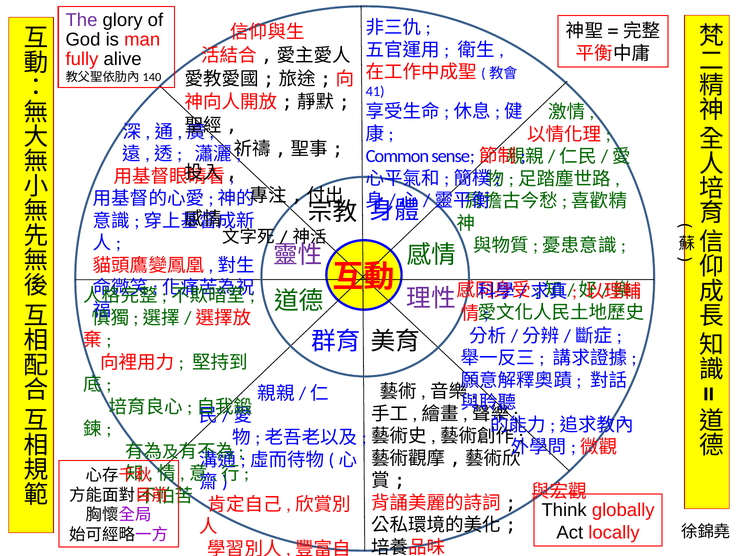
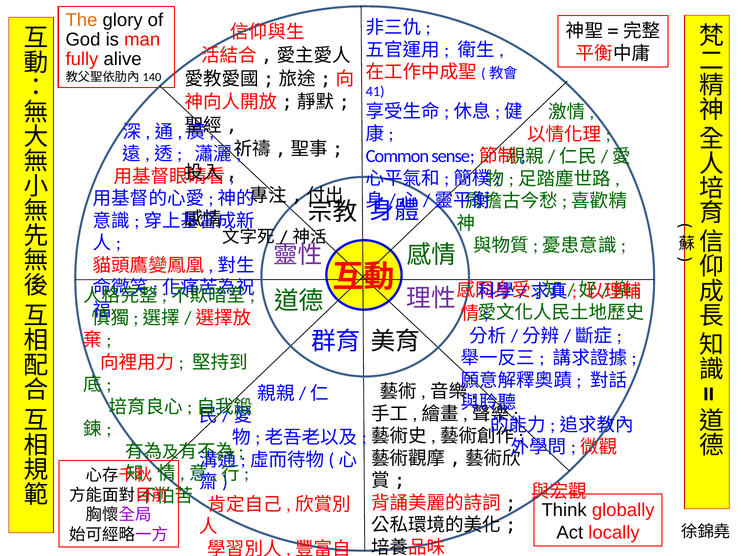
The colour: purple -> orange (82, 20)
